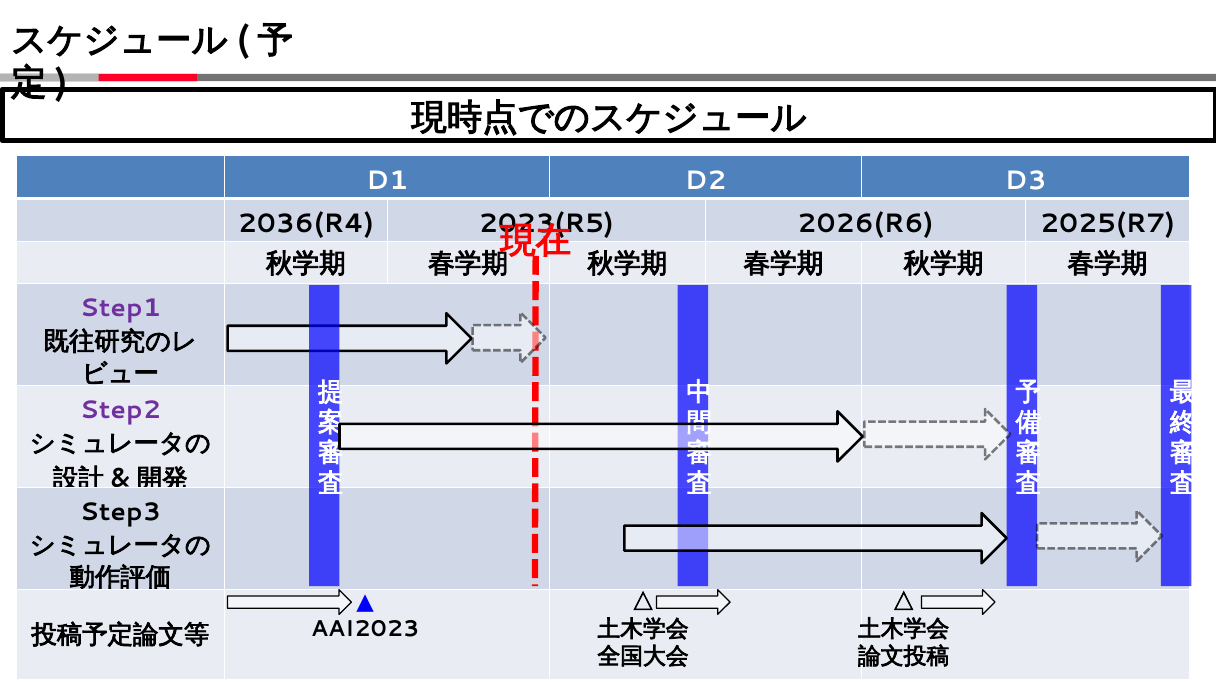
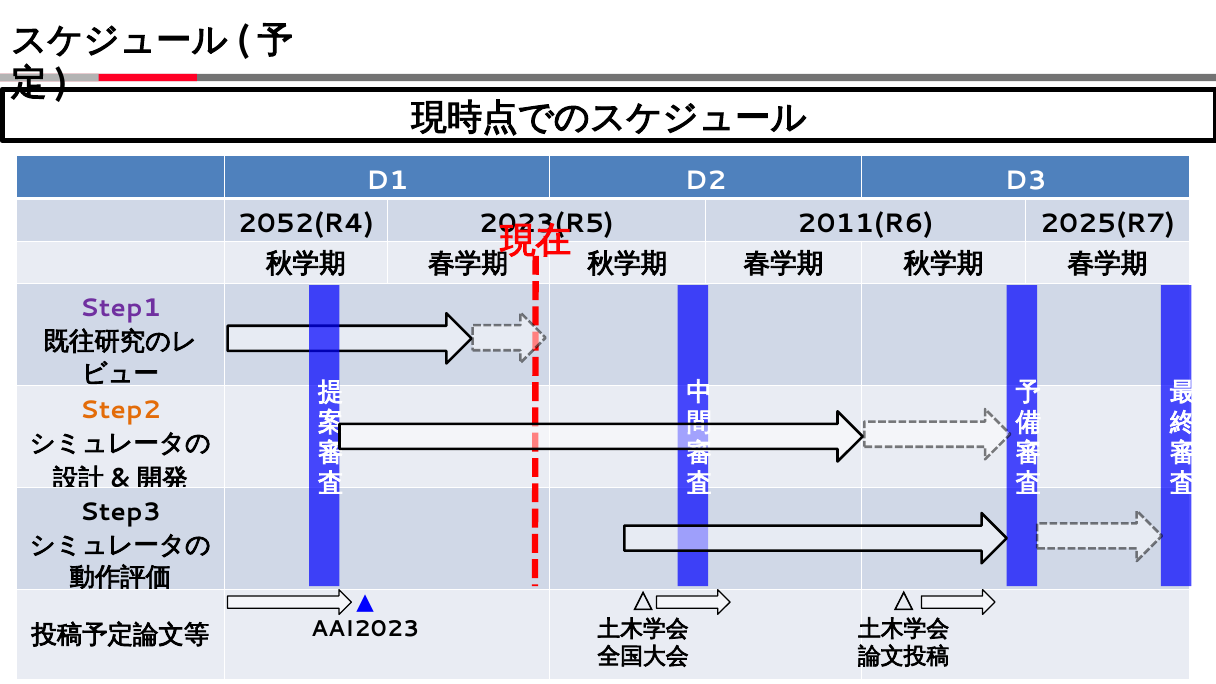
2036(R4: 2036(R4 -> 2052(R4 (306, 224)
2026(R6: 2026(R6 -> 2011(R6 (865, 224)
Step2 colour: purple -> orange (120, 410)
